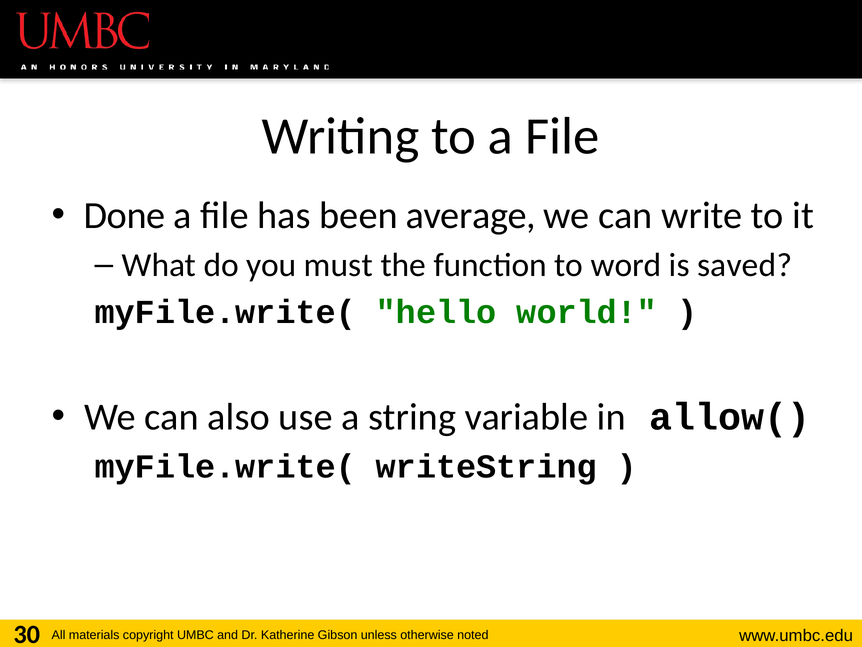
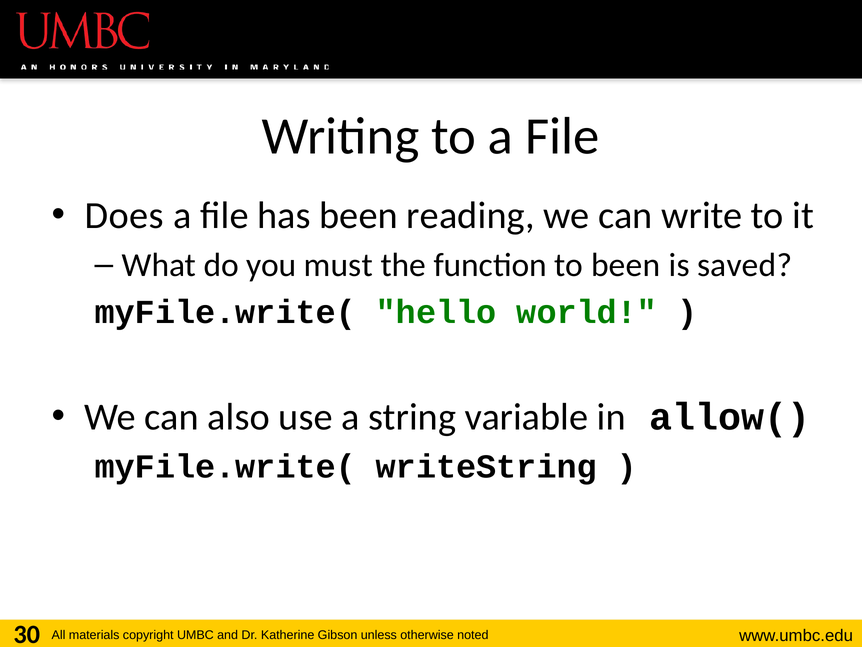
Done: Done -> Does (124, 216)
average: average -> reading (470, 216)
to word: word -> been (626, 265)
